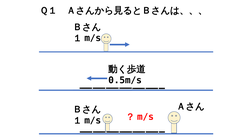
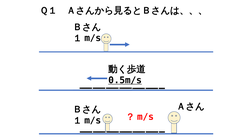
0.5m/s underline: none -> present (125, 80)
